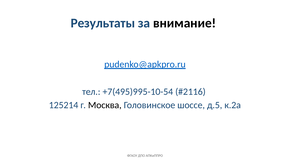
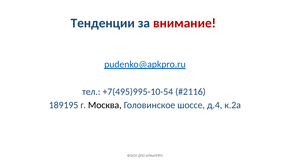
Результаты: Результаты -> Тенденции (103, 23)
внимание colour: black -> red (185, 23)
125214: 125214 -> 189195 (64, 105)
д.5: д.5 -> д.4 (215, 105)
